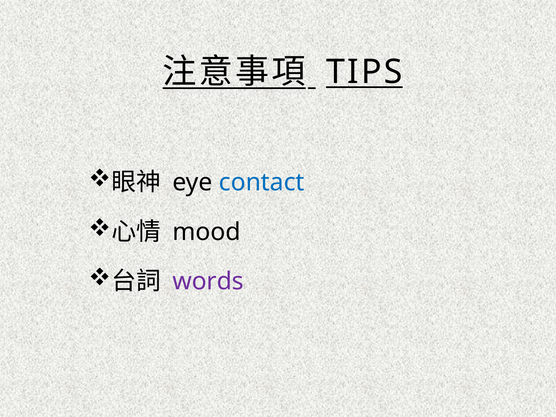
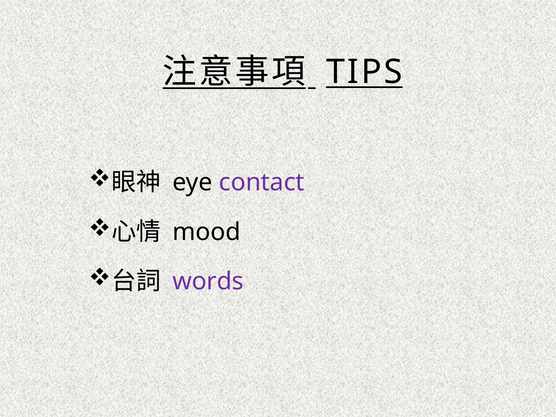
contact colour: blue -> purple (262, 182)
